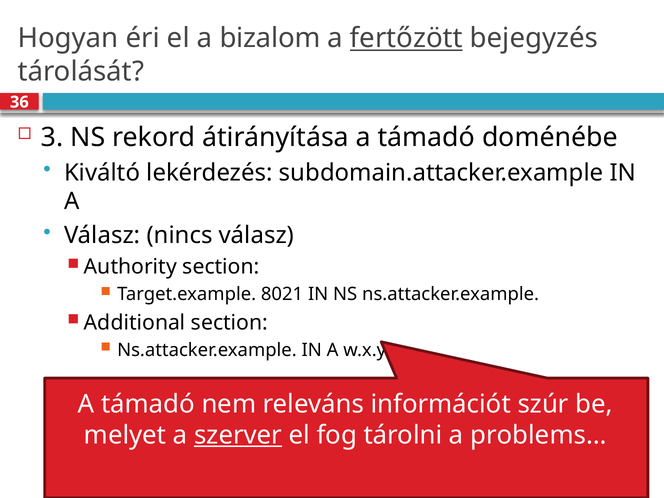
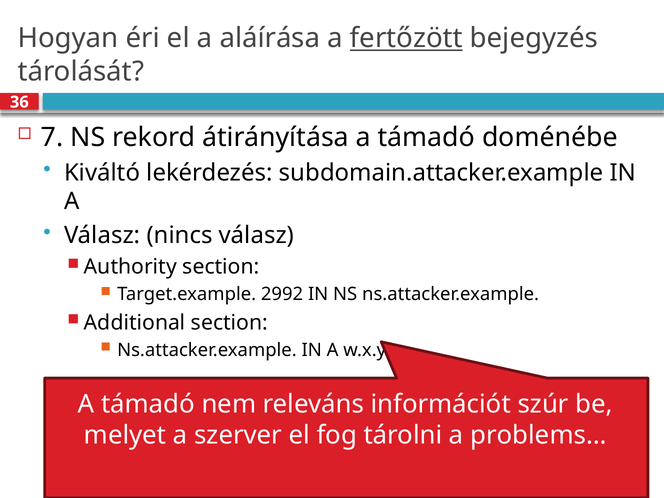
bizalom: bizalom -> aláírása (270, 38)
3: 3 -> 7 (52, 137)
8021: 8021 -> 2992 (282, 294)
szerver underline: present -> none (238, 435)
